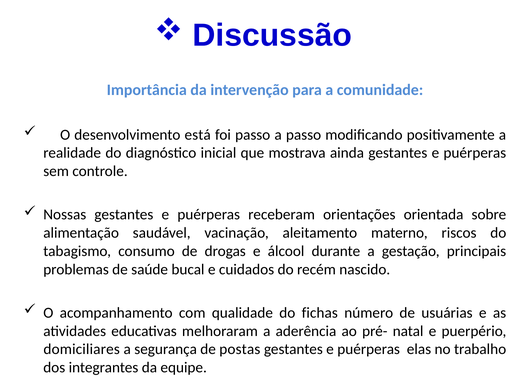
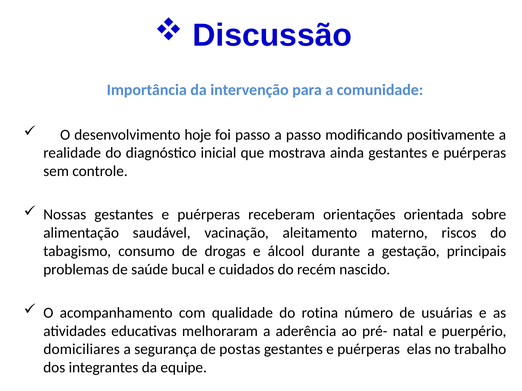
está: está -> hoje (198, 135)
fichas: fichas -> rotina (320, 313)
